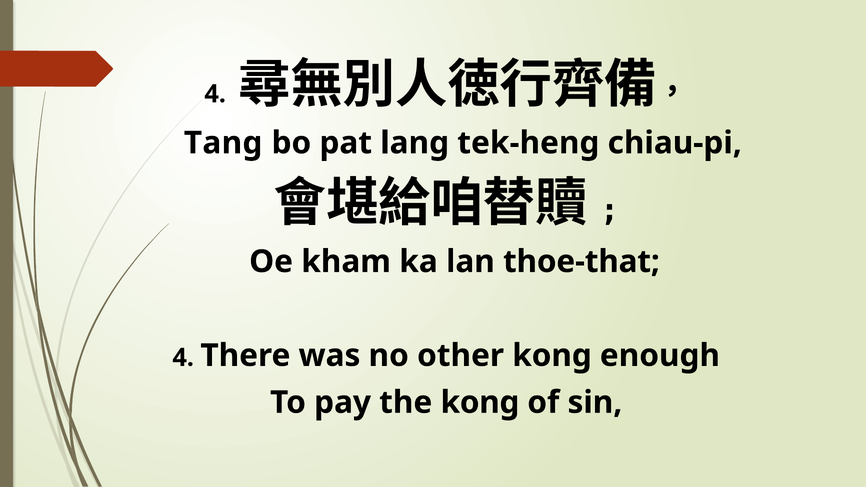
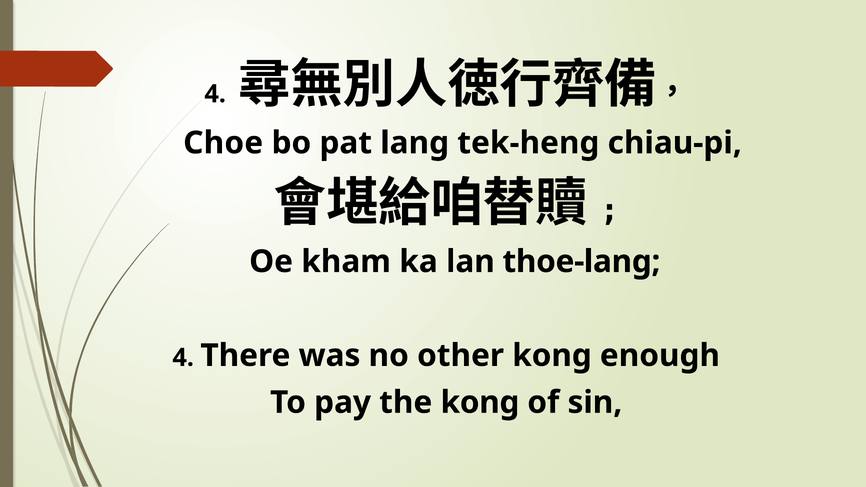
Tang: Tang -> Choe (223, 143)
thoe-that: thoe-that -> thoe-lang (581, 262)
